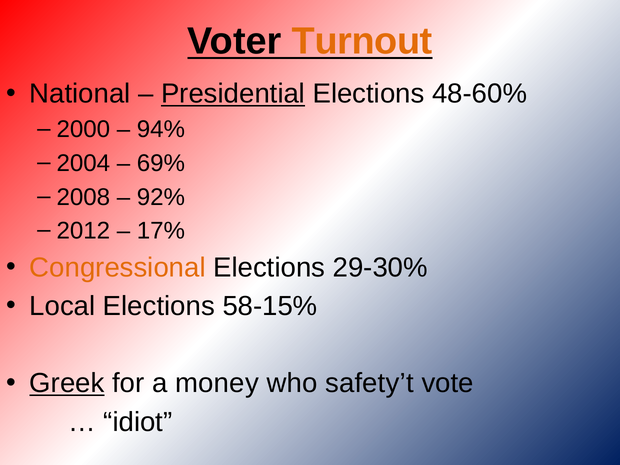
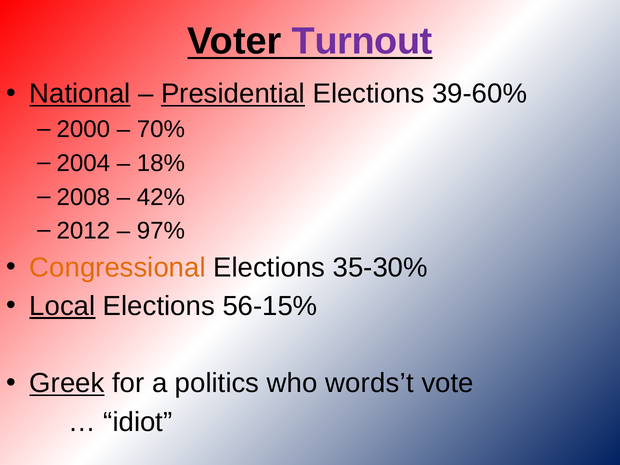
Turnout colour: orange -> purple (362, 41)
National underline: none -> present (80, 94)
48-60%: 48-60% -> 39-60% (480, 94)
94%: 94% -> 70% (161, 129)
69%: 69% -> 18% (161, 163)
92%: 92% -> 42% (161, 197)
17%: 17% -> 97% (161, 231)
29-30%: 29-30% -> 35-30% (380, 268)
Local underline: none -> present (62, 306)
58-15%: 58-15% -> 56-15% (270, 306)
money: money -> politics (217, 383)
safety’t: safety’t -> words’t (369, 383)
